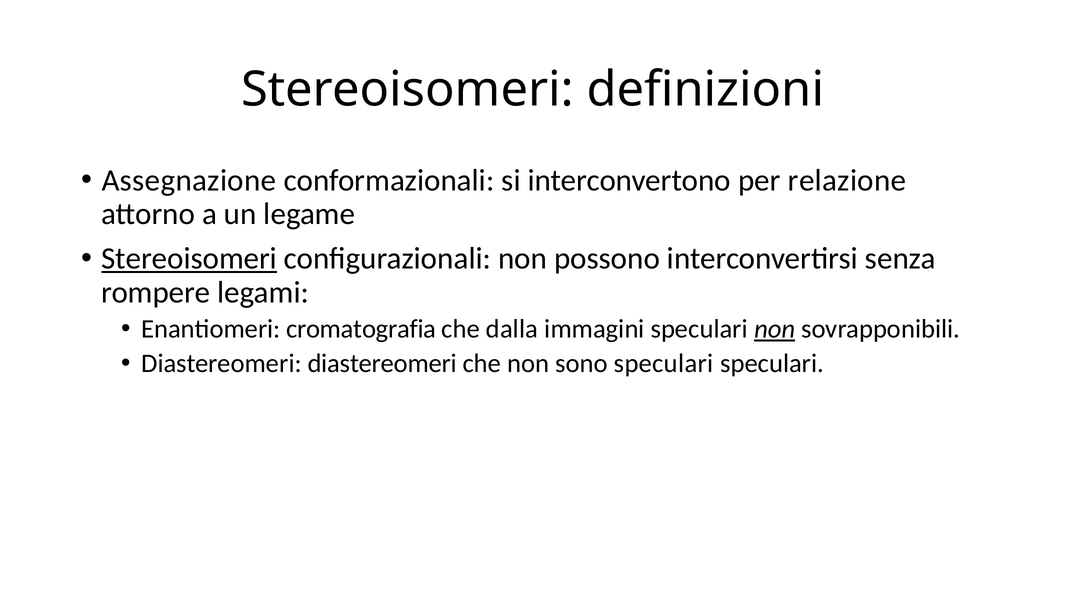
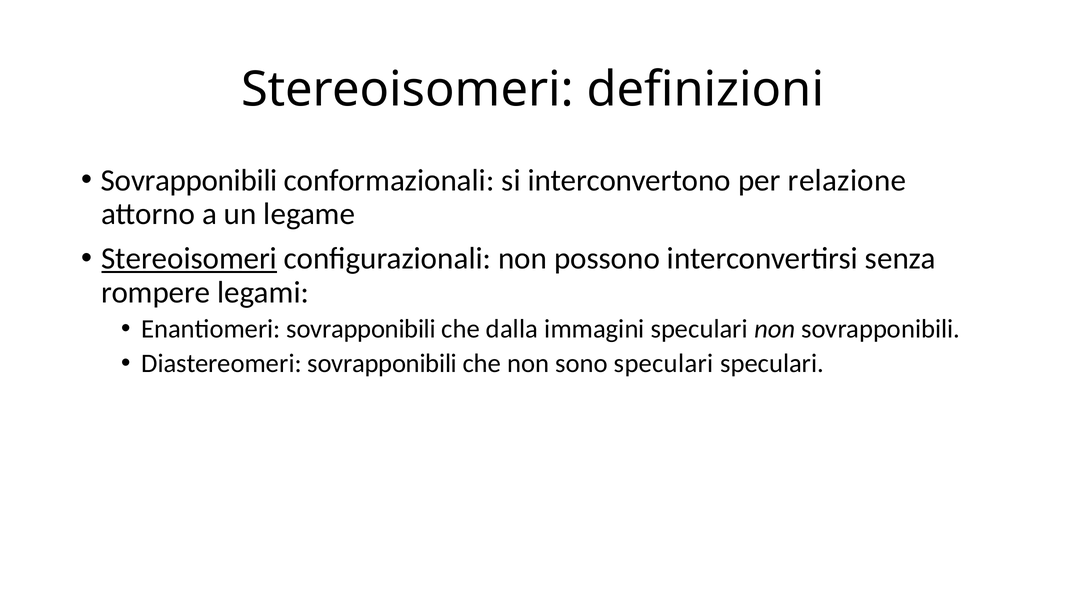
Assegnazione: Assegnazione -> Sovrapponibili (189, 180)
Enantiomeri cromatografia: cromatografia -> sovrapponibili (361, 329)
non underline: present -> none (775, 329)
Diastereomeri diastereomeri: diastereomeri -> sovrapponibili (382, 363)
